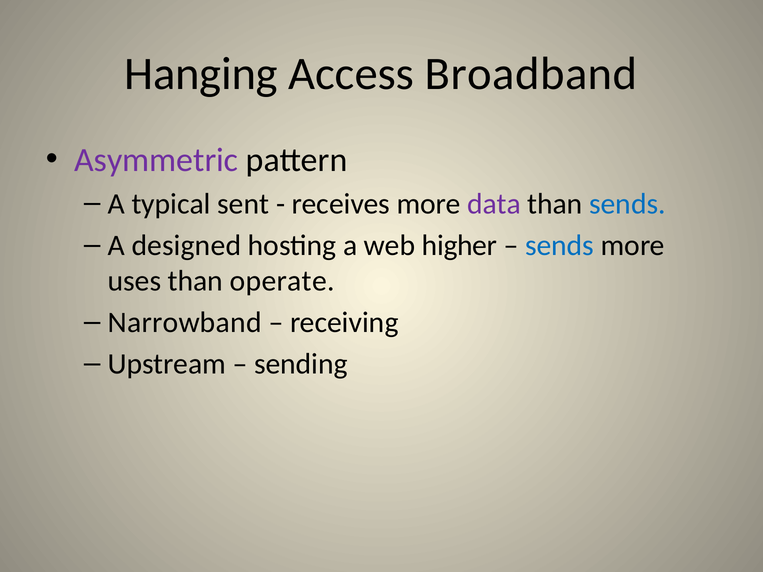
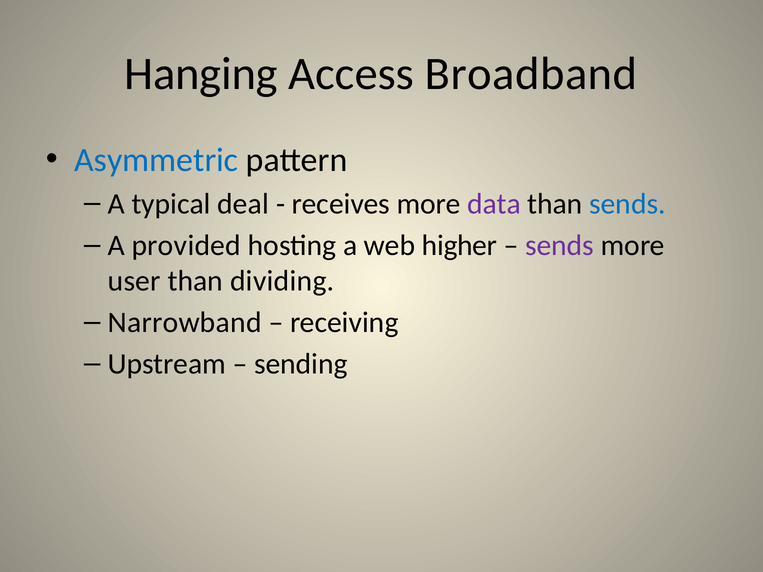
Asymmetric colour: purple -> blue (156, 160)
sent: sent -> deal (243, 204)
designed: designed -> provided (186, 245)
sends colour: blue -> purple (560, 245)
uses: uses -> user (134, 281)
operate: operate -> dividing (282, 281)
